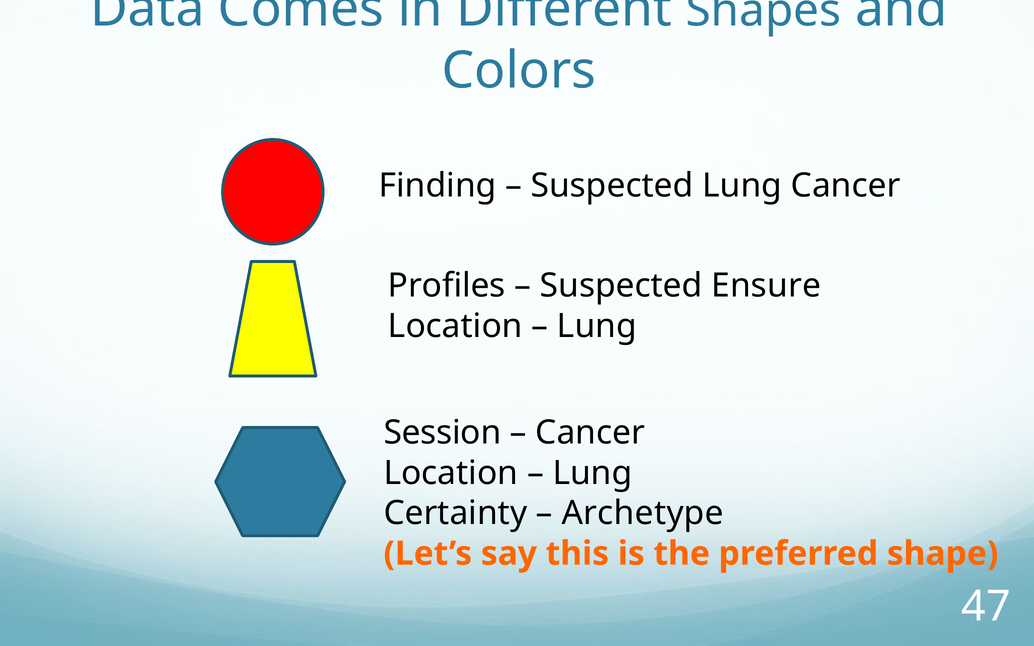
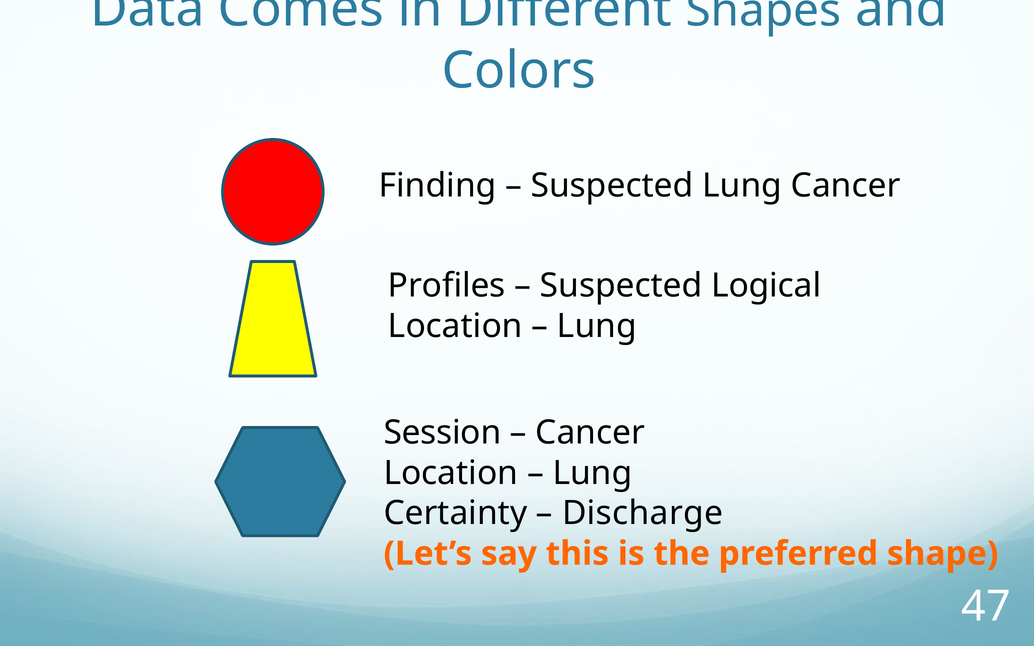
Ensure: Ensure -> Logical (766, 286)
Archetype: Archetype -> Discharge (643, 514)
